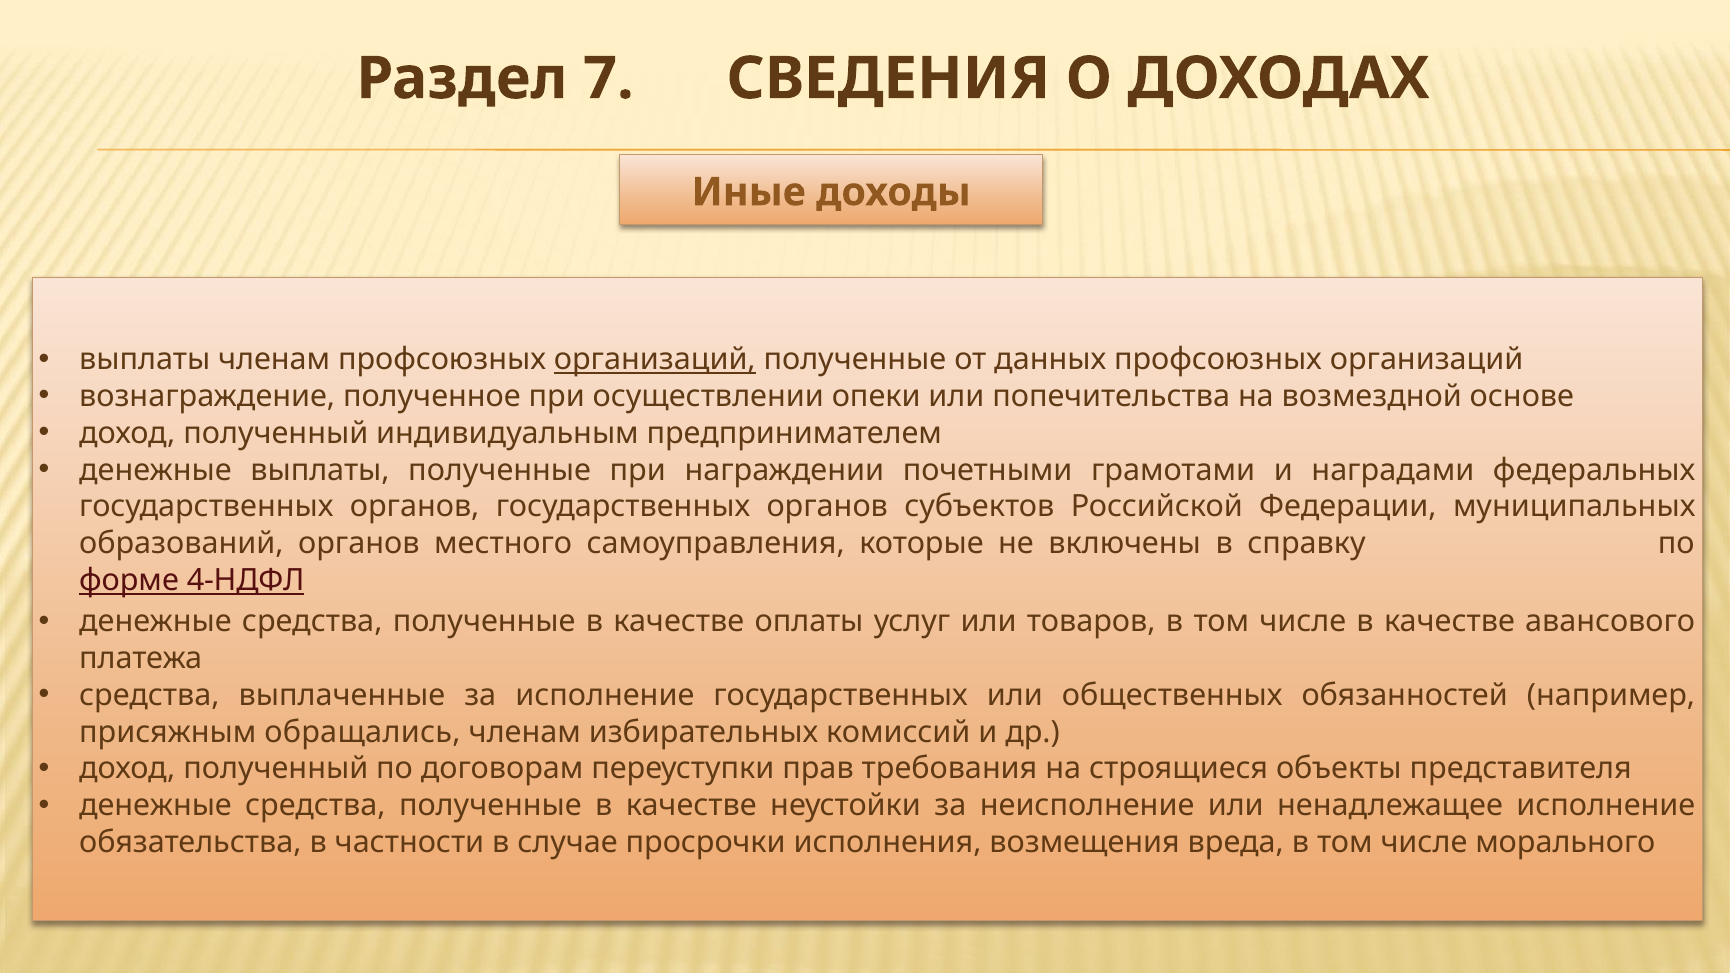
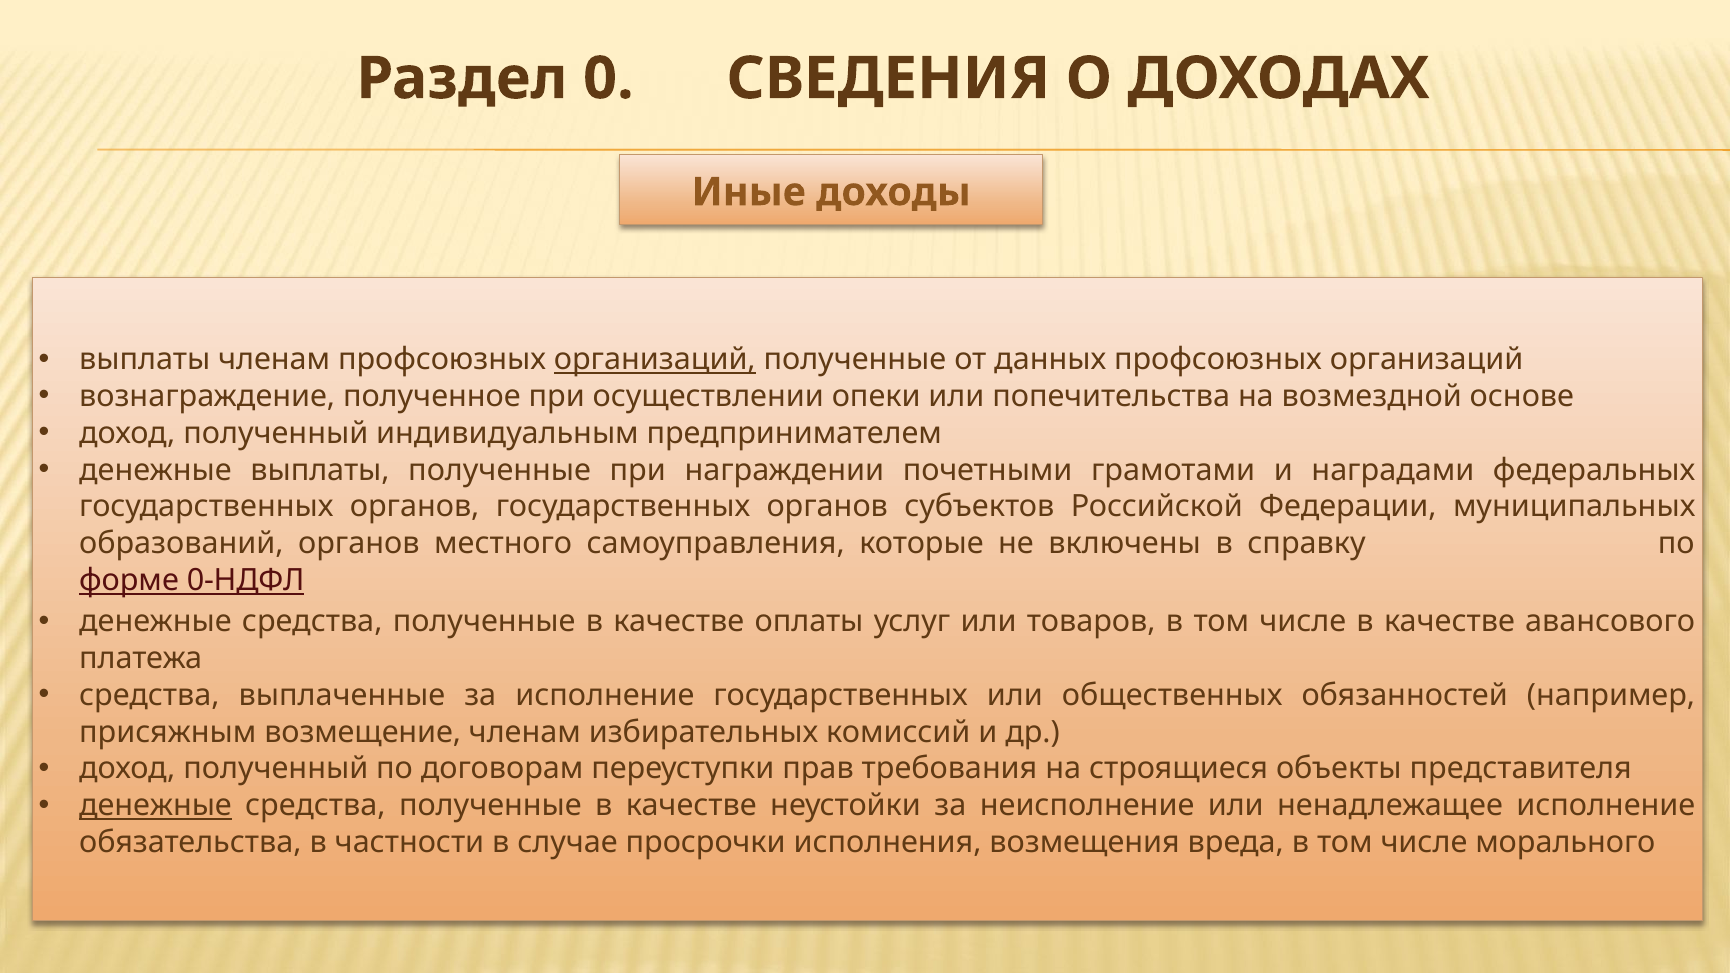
7: 7 -> 0 (608, 79)
4-НДФЛ: 4-НДФЛ -> 0-НДФЛ (246, 580)
обращались: обращались -> возмещение (363, 732)
денежные underline: none -> present (156, 806)
